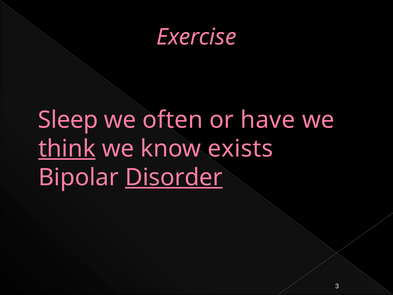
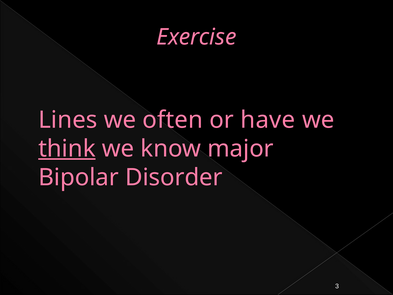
Sleep: Sleep -> Lines (68, 120)
exists: exists -> major (240, 149)
Disorder underline: present -> none (174, 177)
